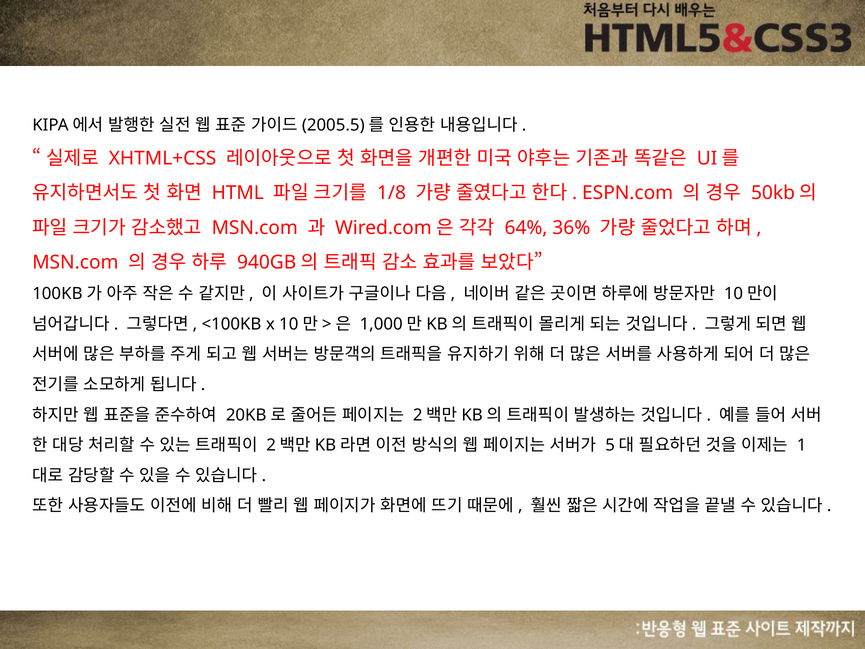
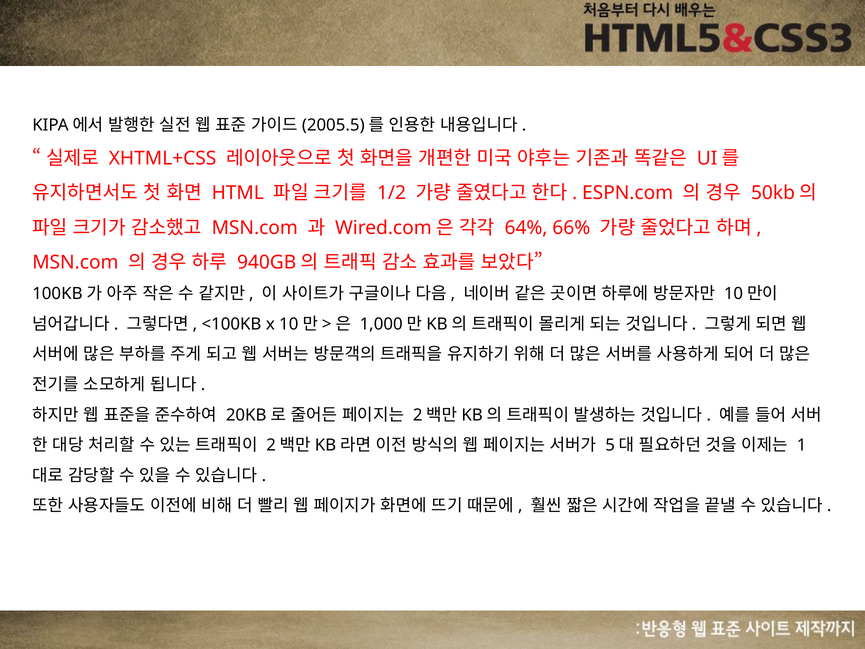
1/8: 1/8 -> 1/2 (392, 193)
36%: 36% -> 66% (571, 228)
